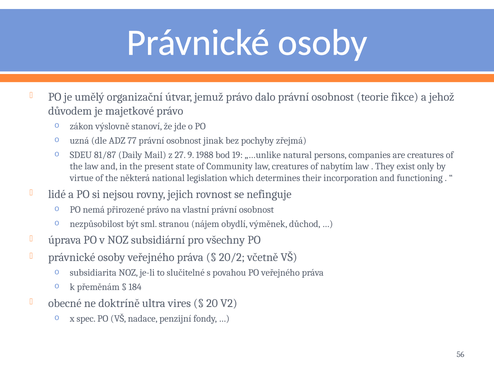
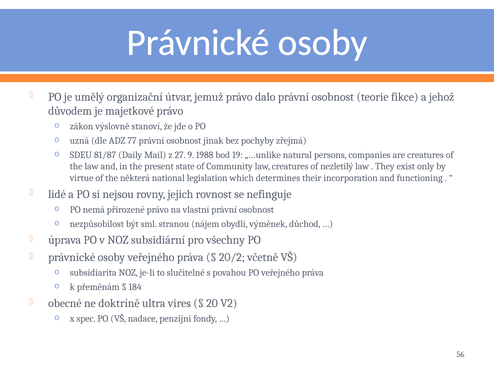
nabytím: nabytím -> nezletilý (337, 166)
